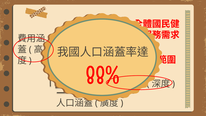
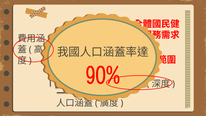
88%: 88% -> 90% (103, 75)
